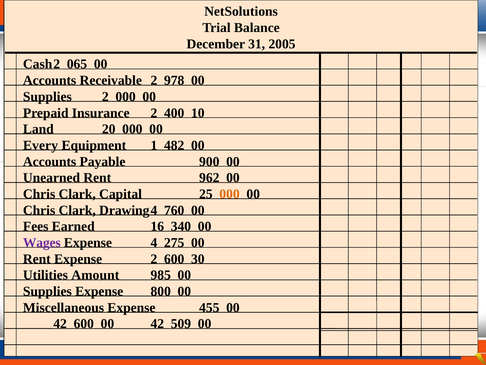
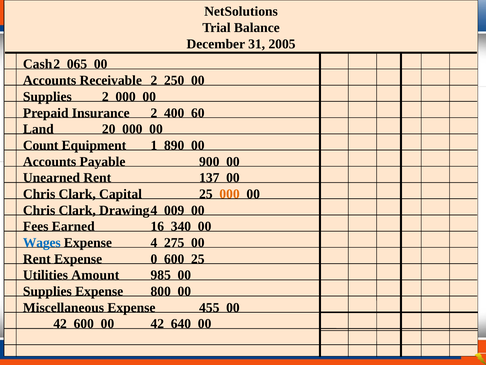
978: 978 -> 250 (174, 80)
10: 10 -> 60 (198, 113)
Every: Every -> Count (41, 145)
482: 482 -> 890 (174, 145)
962: 962 -> 137 (209, 178)
760: 760 -> 009 (174, 210)
Wages colour: purple -> blue (42, 242)
Expense 2: 2 -> 0 (154, 259)
600 30: 30 -> 25 (198, 259)
509: 509 -> 640 (181, 323)
